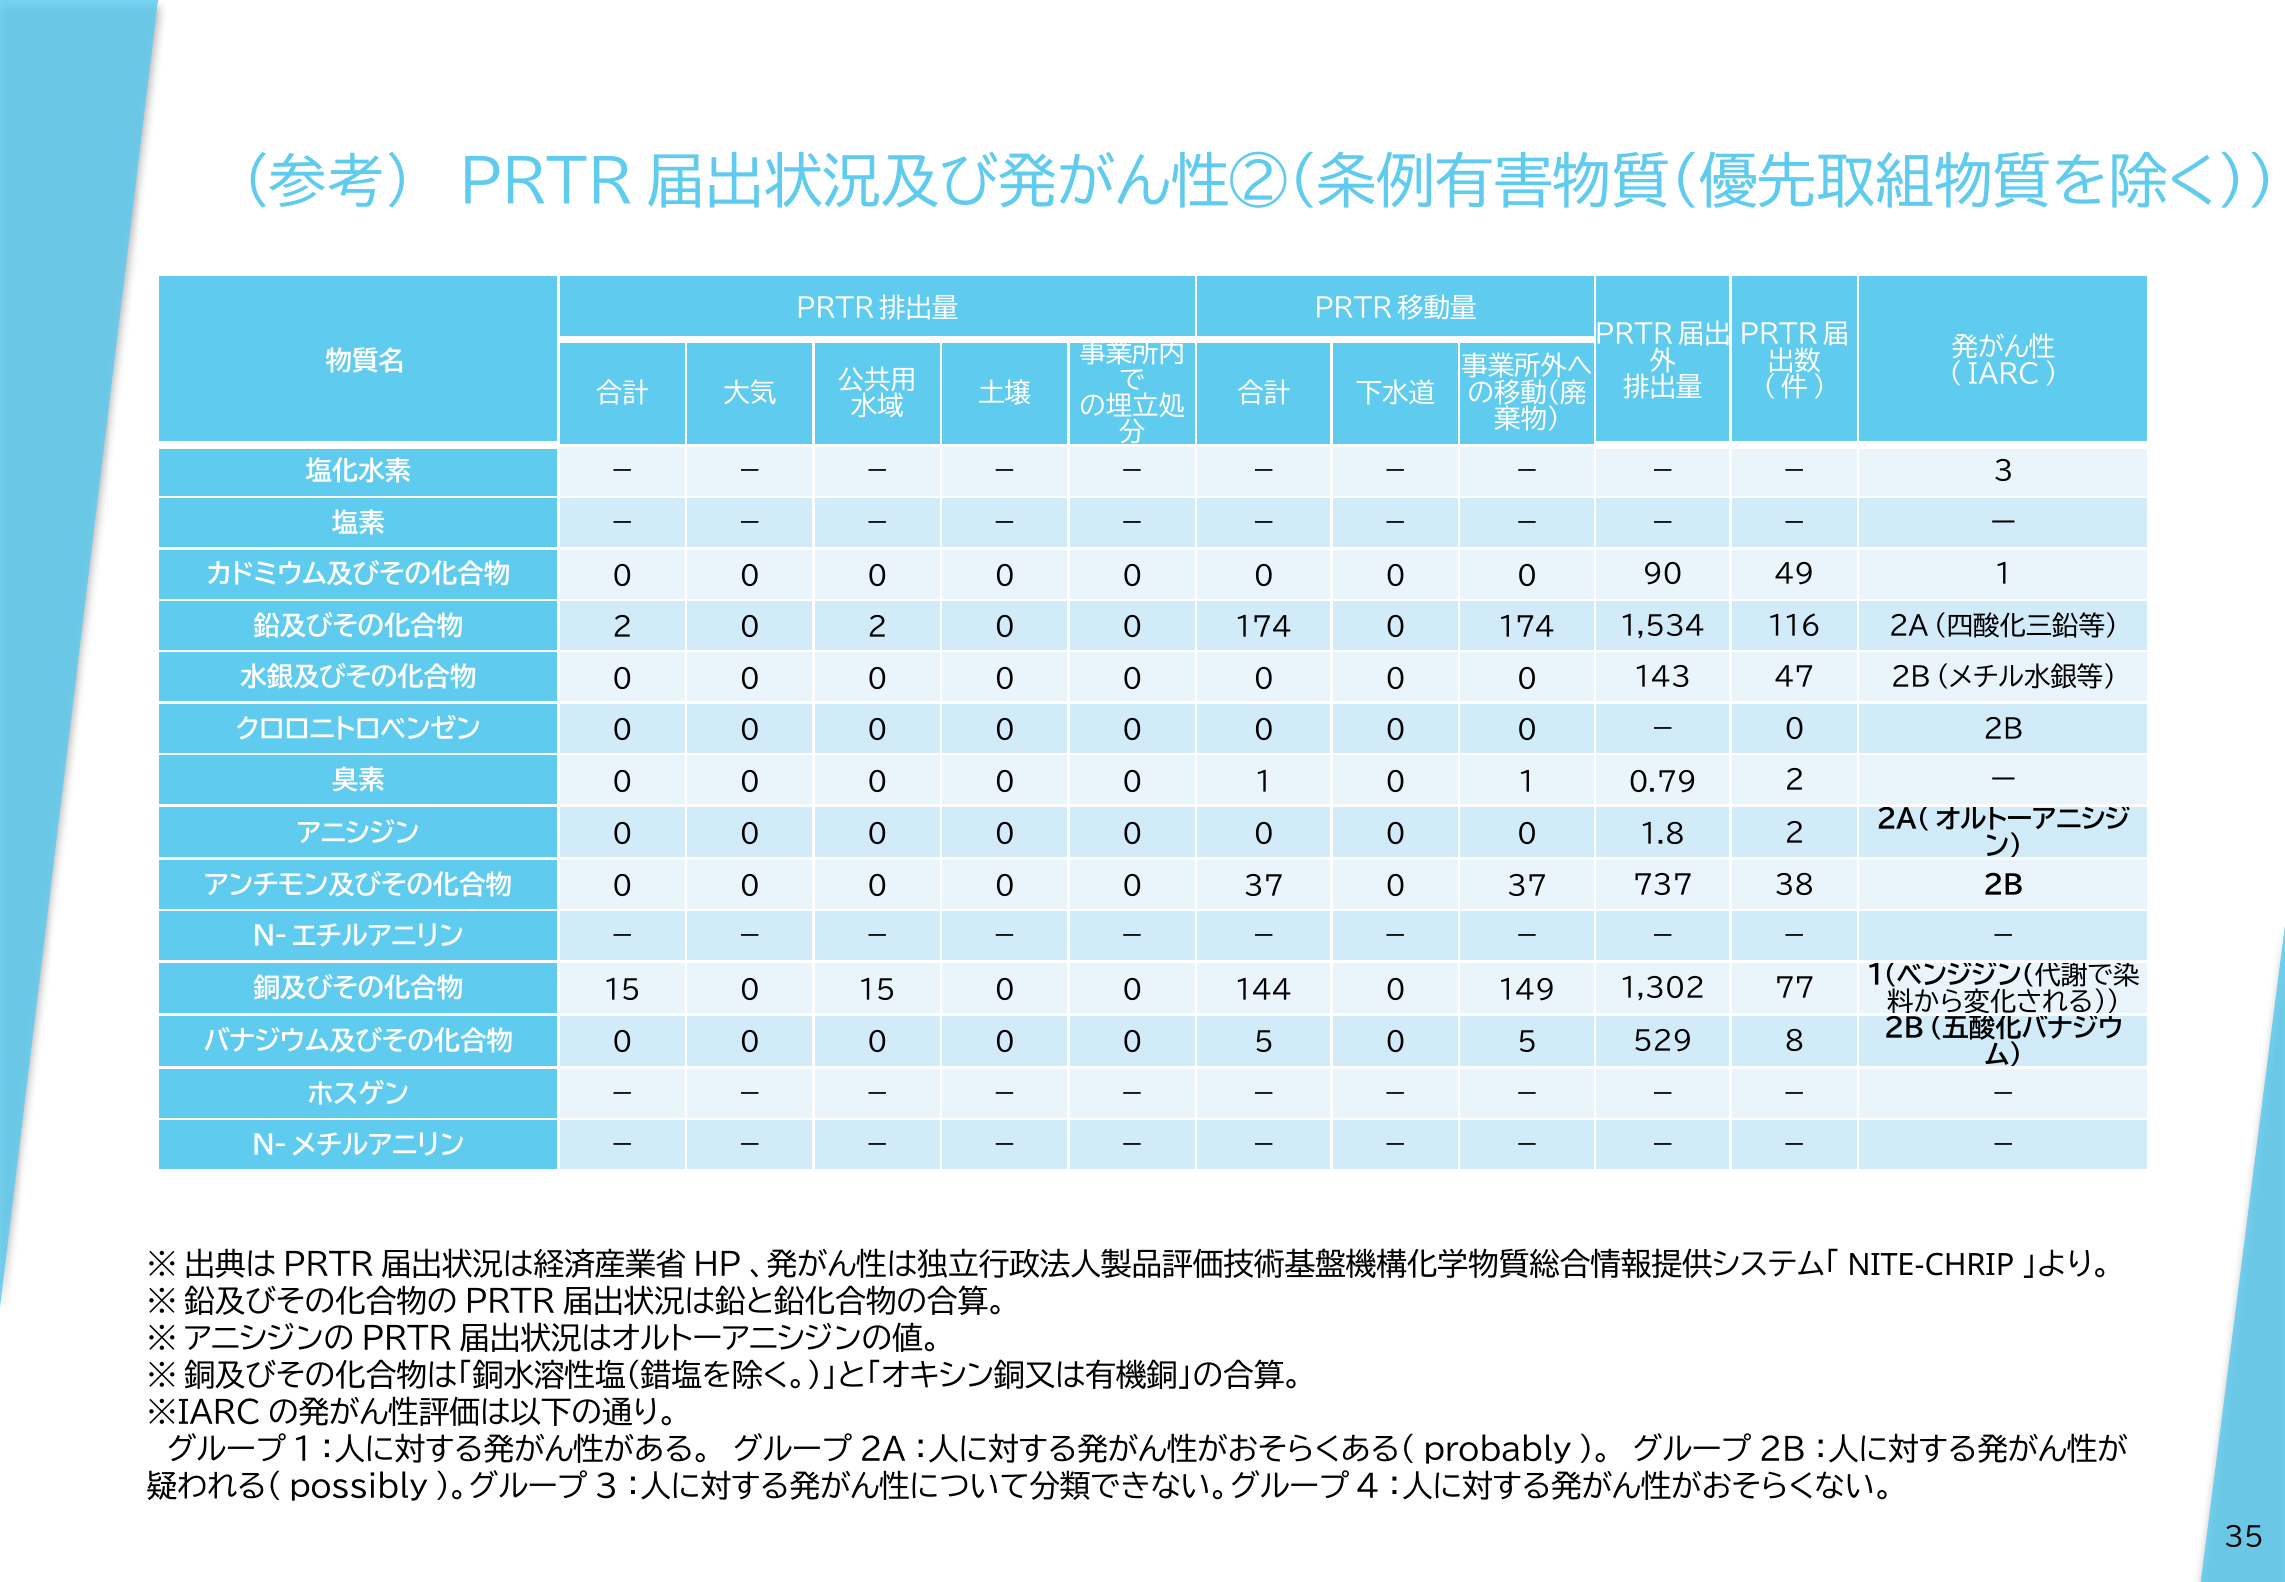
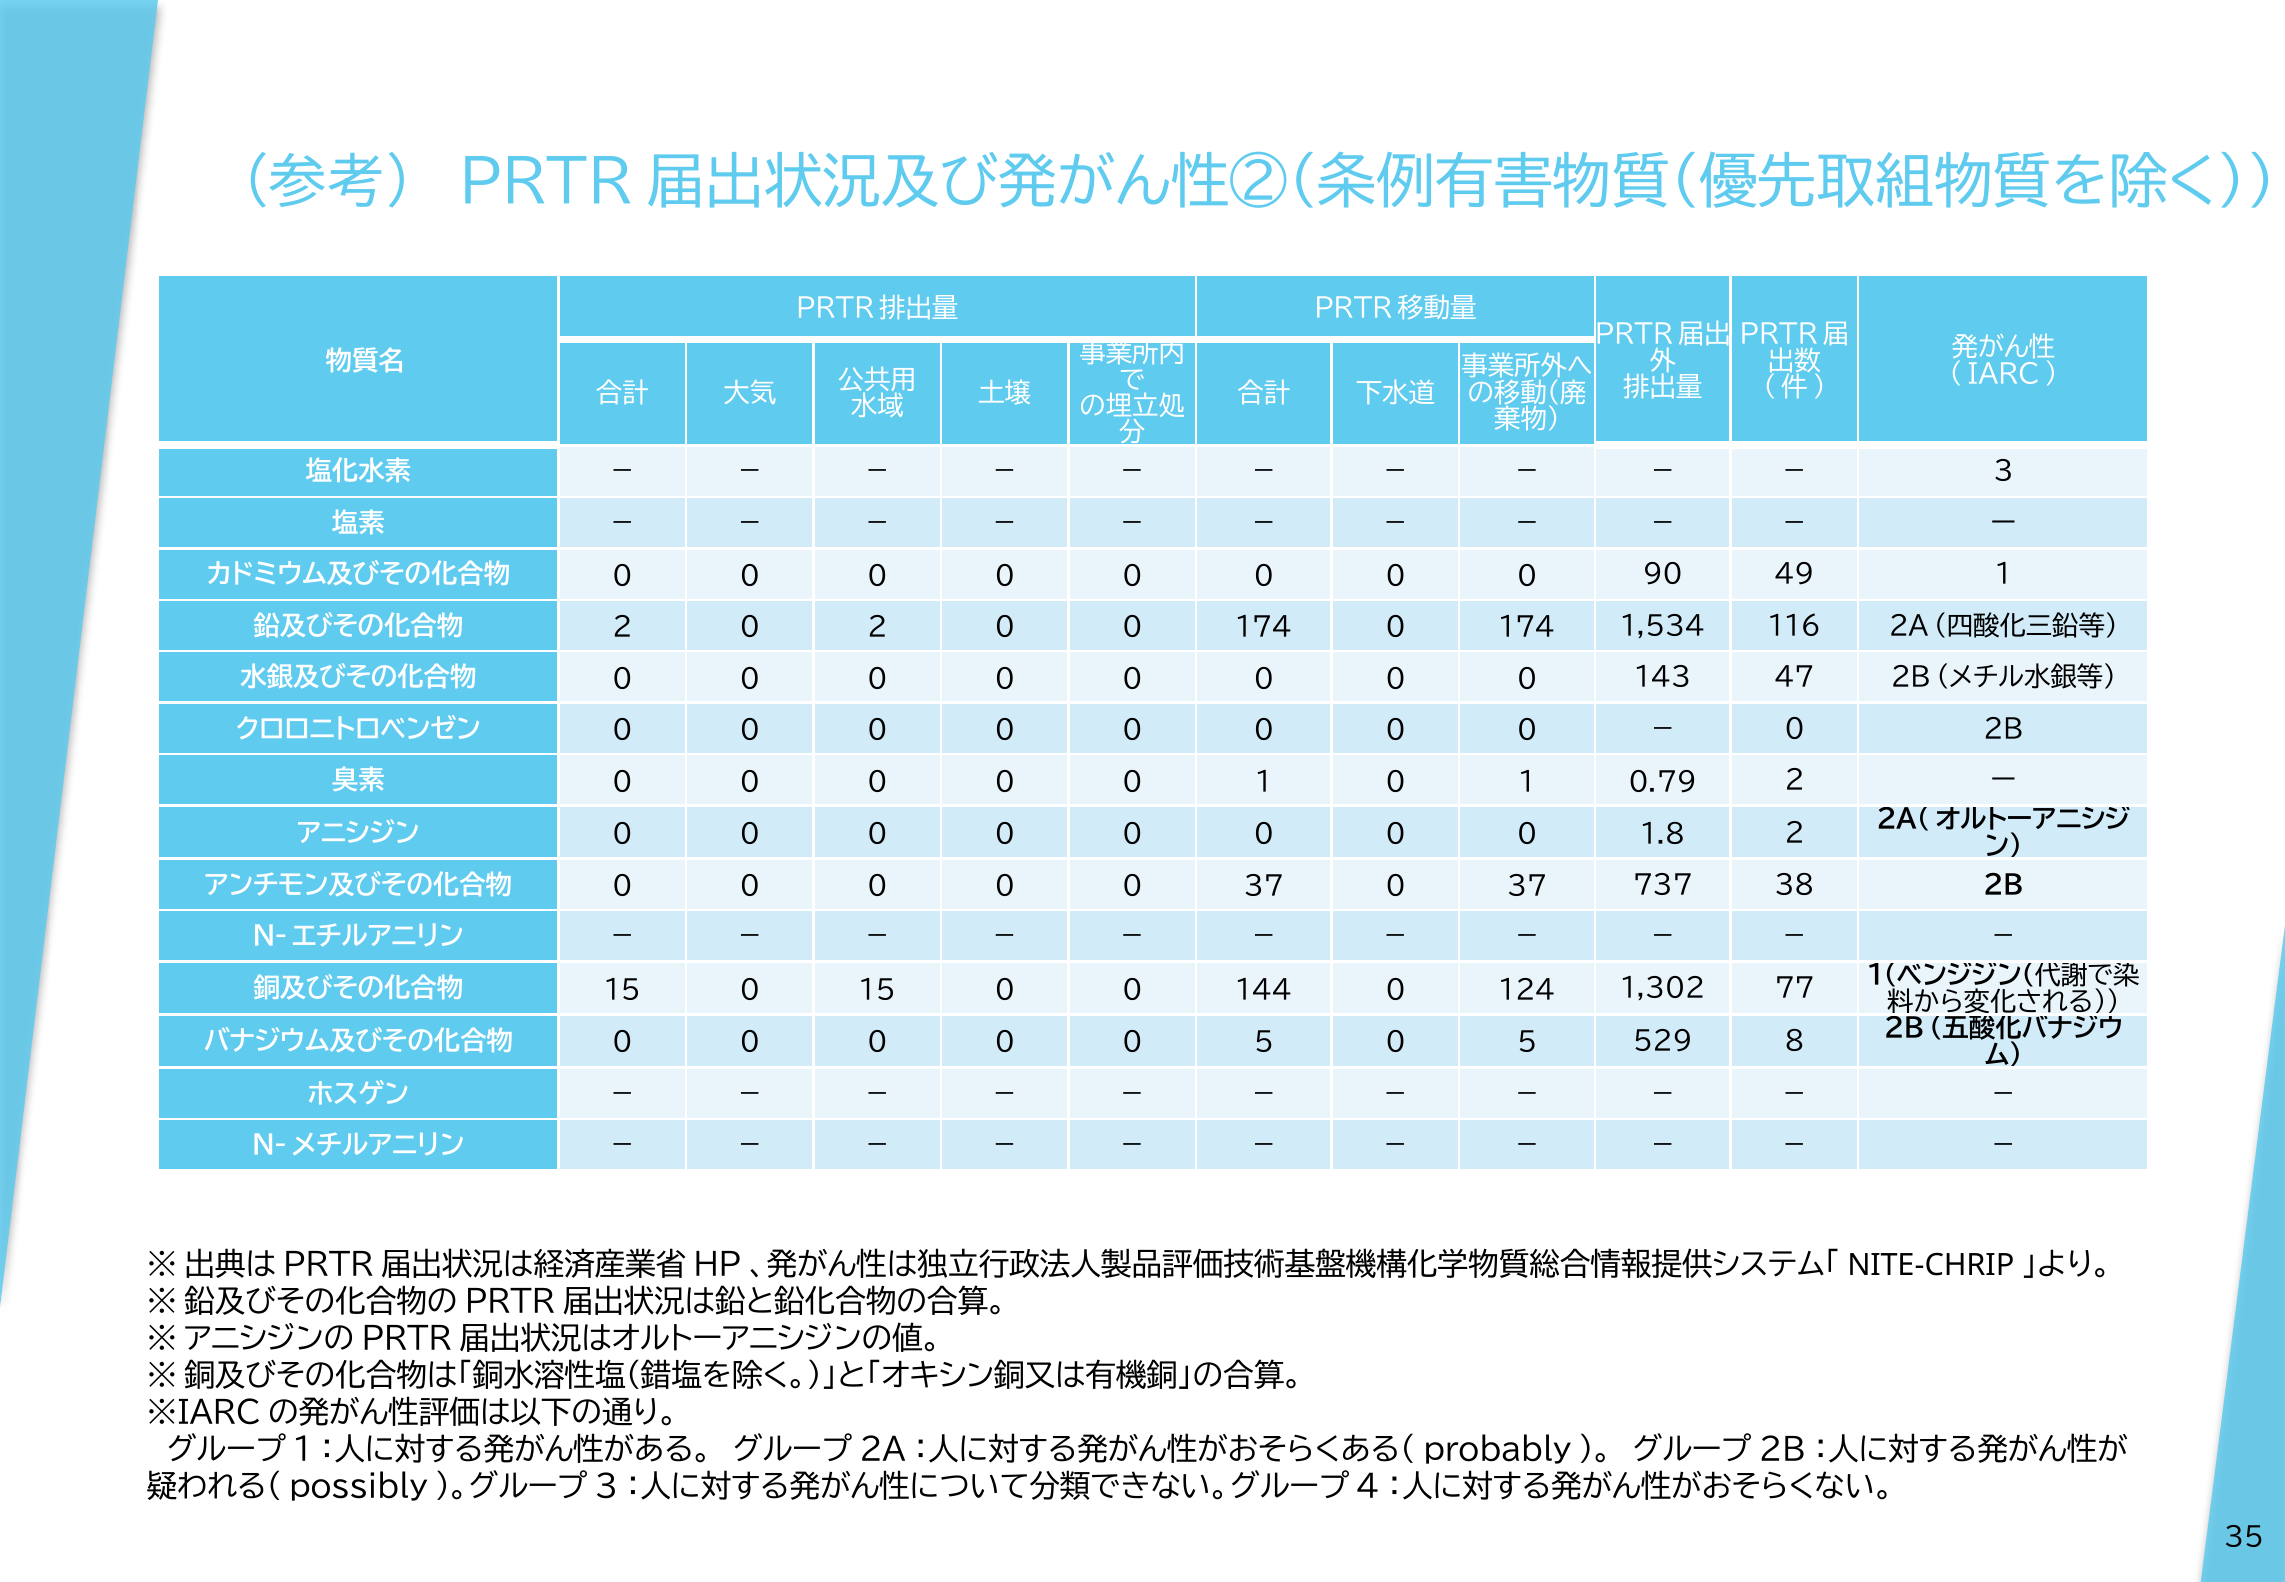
149: 149 -> 124 (1527, 990)
